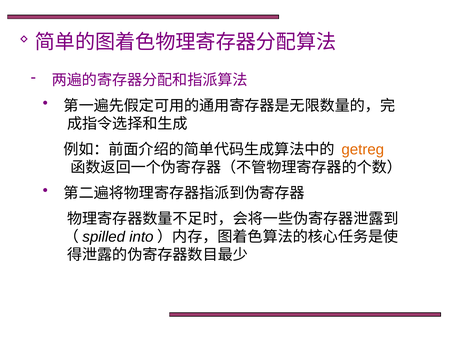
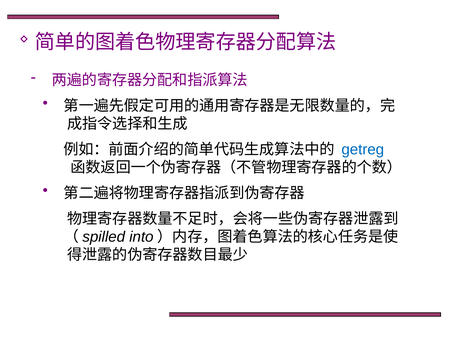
getreg colour: orange -> blue (363, 149)
